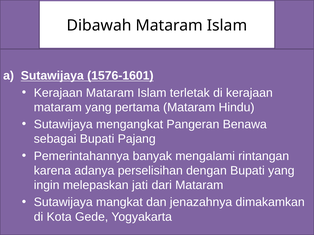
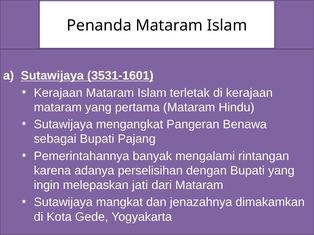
Dibawah: Dibawah -> Penanda (99, 26)
1576-1601: 1576-1601 -> 3531-1601 (120, 76)
